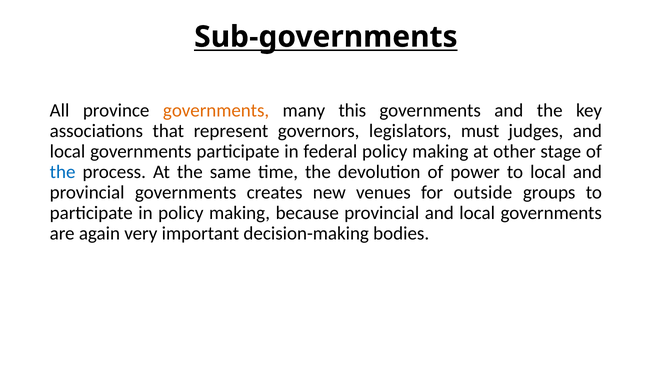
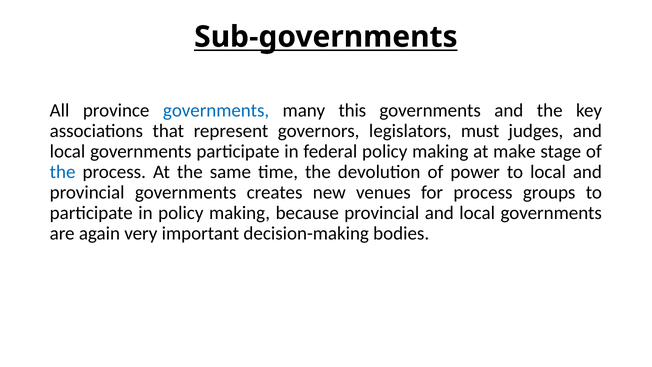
governments colour: orange -> blue (216, 110)
other: other -> make (514, 151)
for outside: outside -> process (483, 192)
